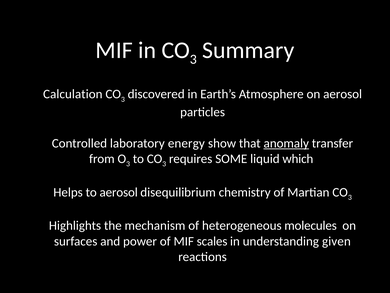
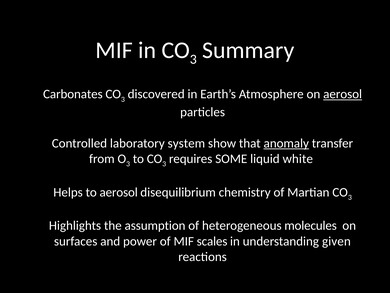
Calculation: Calculation -> Carbonates (73, 94)
aerosol underline: none -> present (343, 94)
energy: energy -> system (186, 143)
which: which -> white (298, 159)
mechanism: mechanism -> assumption (155, 225)
